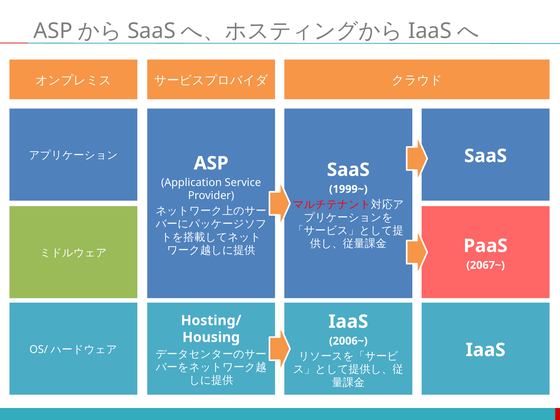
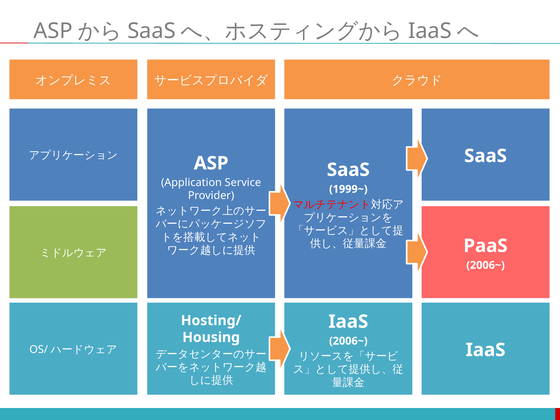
2067~: 2067~ -> 2006~ (486, 265)
